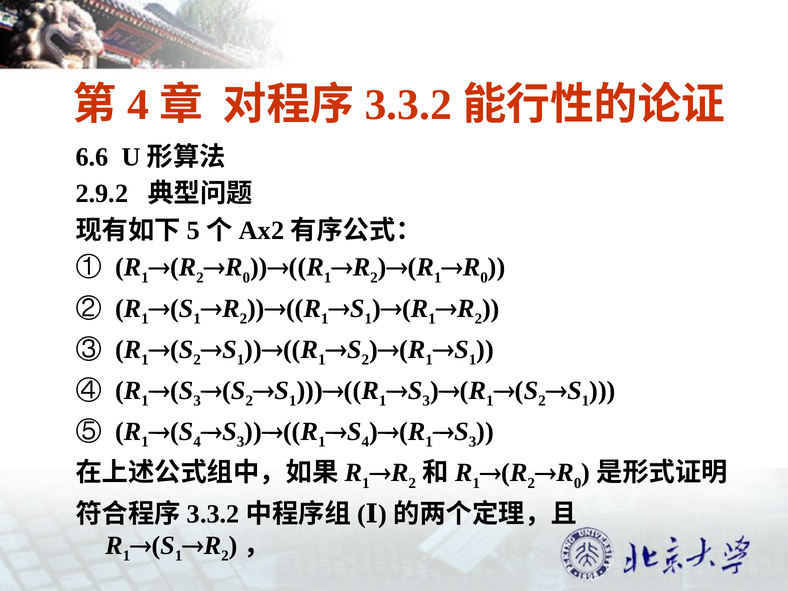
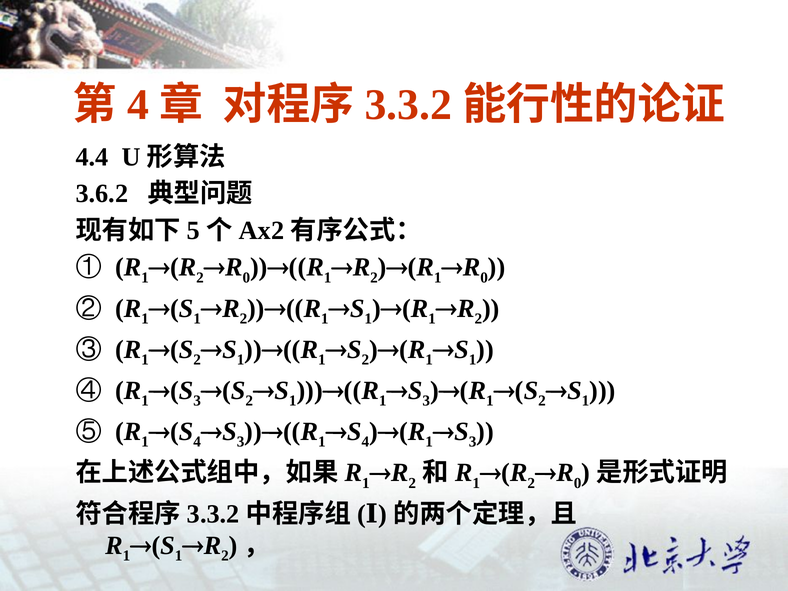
6.6: 6.6 -> 4.4 (92, 157)
2.9.2: 2.9.2 -> 3.6.2 (102, 194)
